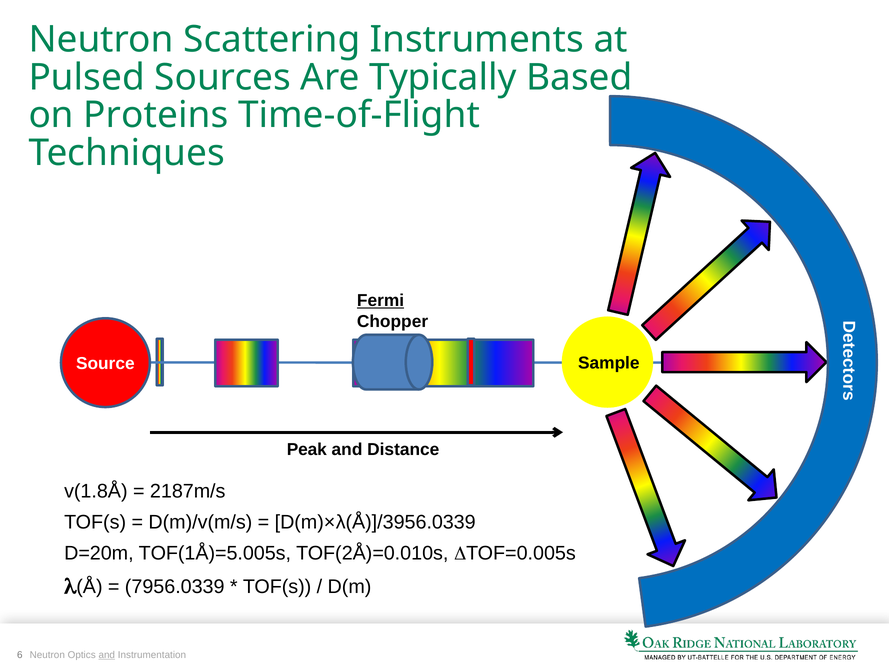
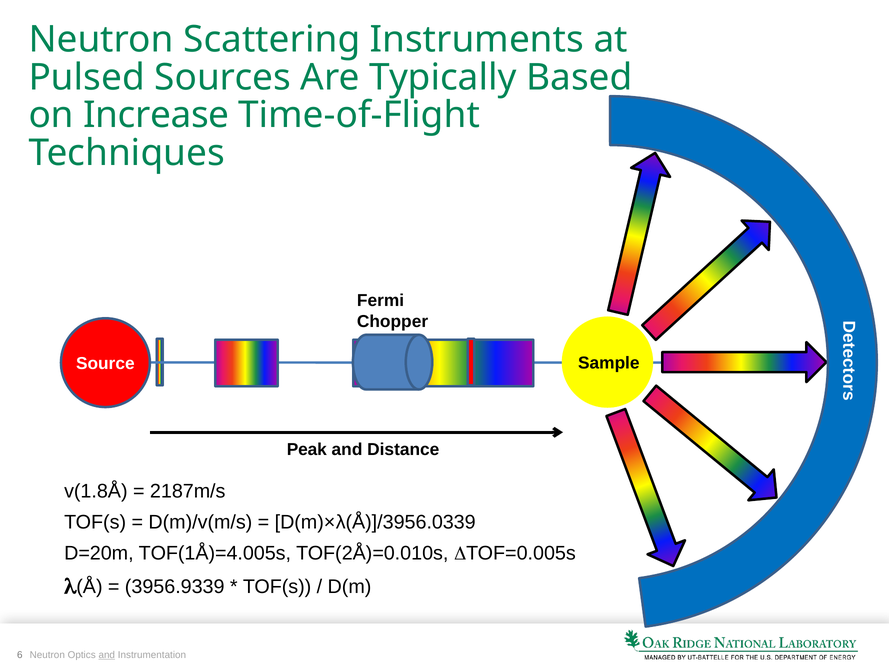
Proteins: Proteins -> Increase (156, 115)
Fermi underline: present -> none (381, 301)
TOF(1Å)=5.005s: TOF(1Å)=5.005s -> TOF(1Å)=4.005s (215, 554)
7956.0339: 7956.0339 -> 3956.9339 (175, 588)
